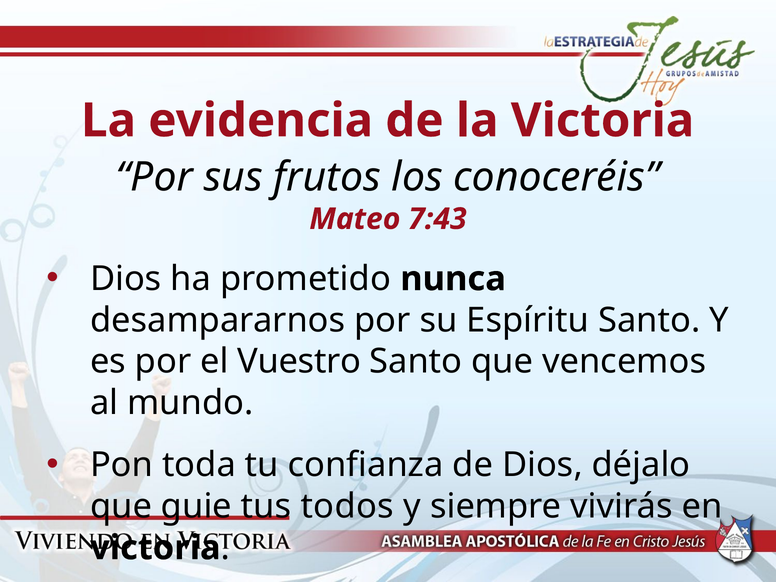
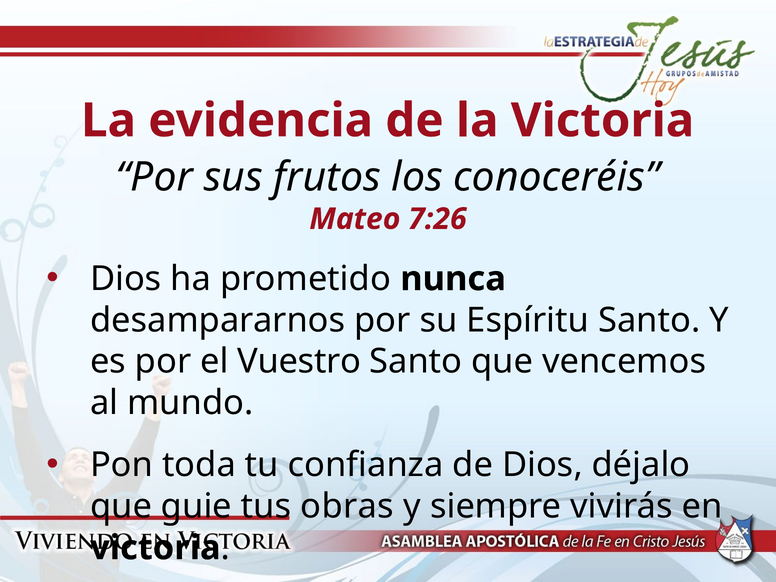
7:43: 7:43 -> 7:26 (437, 219)
todos: todos -> obras (347, 506)
